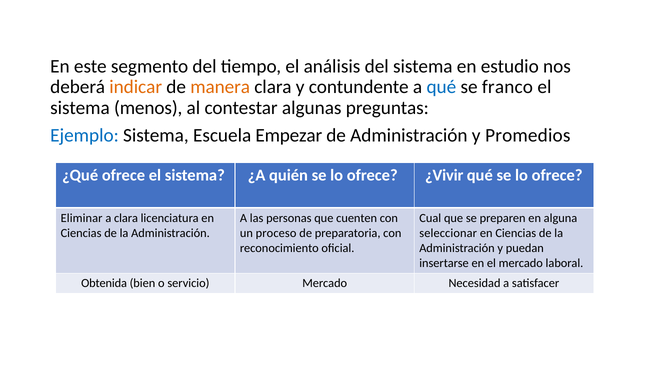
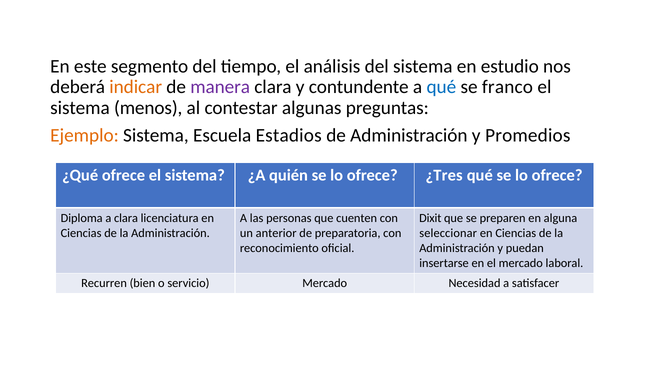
manera colour: orange -> purple (220, 87)
Ejemplo colour: blue -> orange (85, 135)
Empezar: Empezar -> Estadios (289, 135)
¿Vivir: ¿Vivir -> ¿Tres (444, 175)
Eliminar: Eliminar -> Diploma (82, 218)
Cual: Cual -> Dixit (430, 218)
proceso: proceso -> anterior (276, 233)
Obtenida: Obtenida -> Recurren (104, 283)
